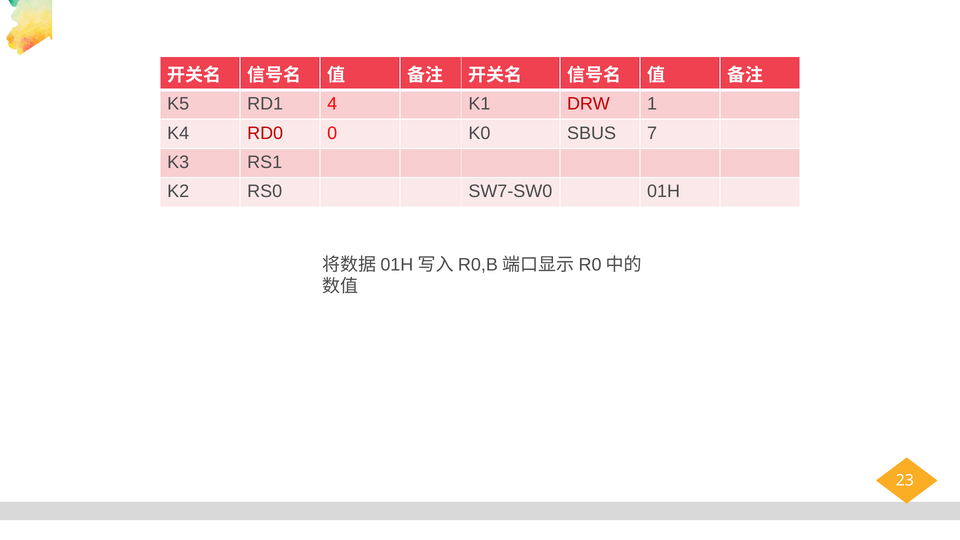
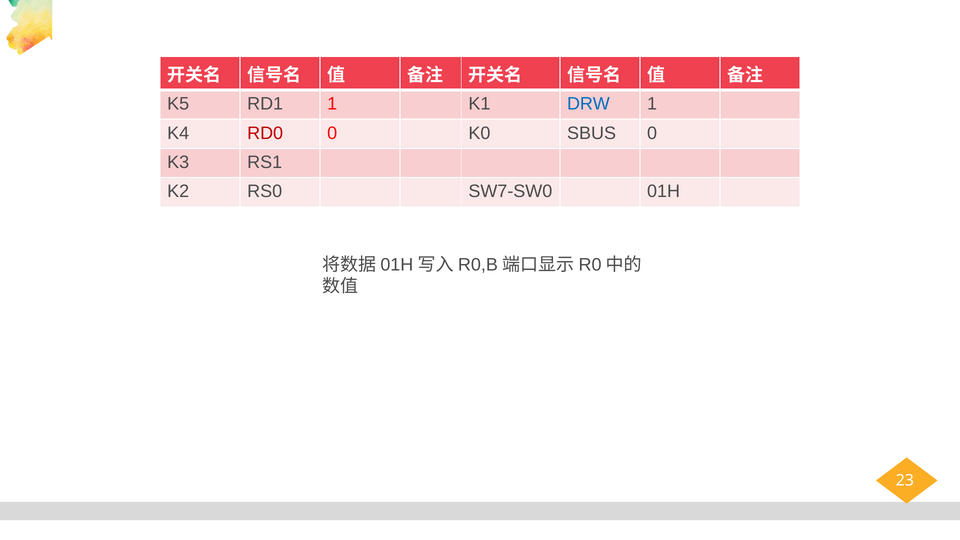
RD1 4: 4 -> 1 (332, 104)
DRW colour: red -> blue (588, 104)
SBUS 7: 7 -> 0 (652, 133)
